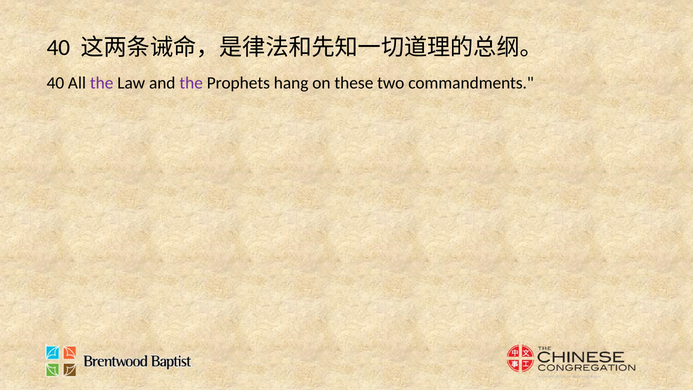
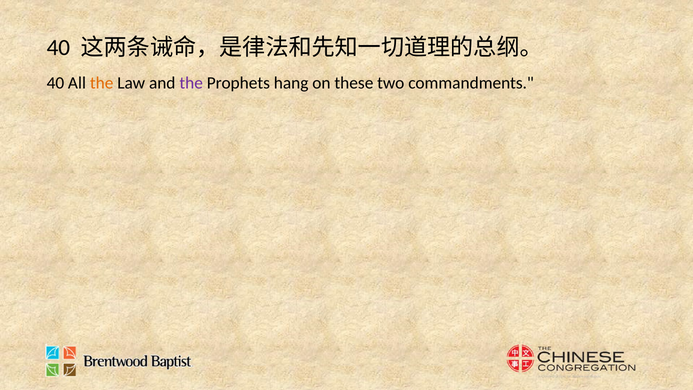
the colour: purple -> orange (102, 83)
